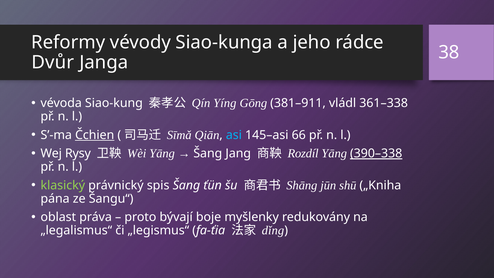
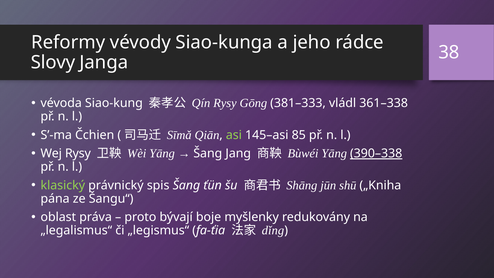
Dvůr: Dvůr -> Slovy (53, 62)
Qín Yíng: Yíng -> Rysy (225, 103)
381–911: 381–911 -> 381–333 (298, 103)
Čchien underline: present -> none (95, 135)
asi colour: light blue -> light green (234, 135)
66: 66 -> 85 (299, 135)
Rozdíl: Rozdíl -> Bùwéi (303, 153)
